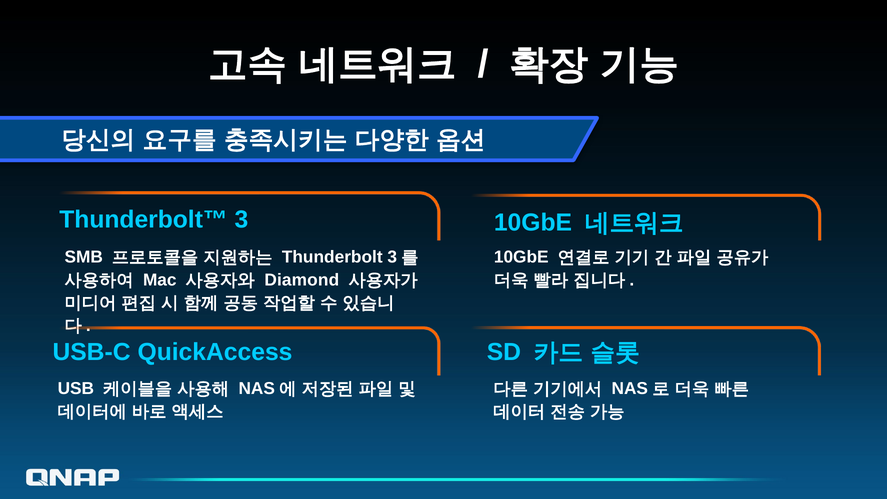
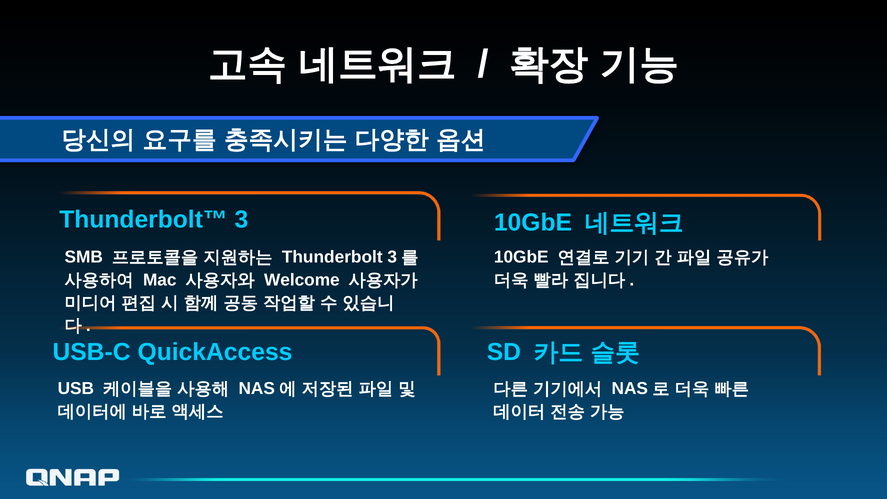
Diamond: Diamond -> Welcome (302, 280)
